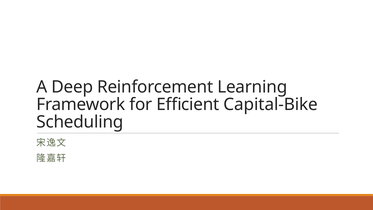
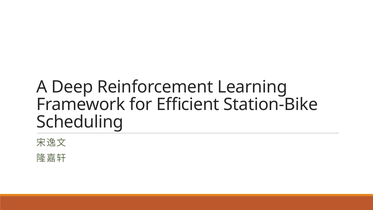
Capital-Bike: Capital-Bike -> Station-Bike (271, 104)
